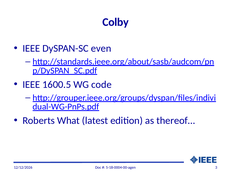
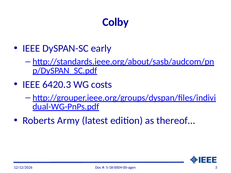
even: even -> early (101, 48)
1600.5: 1600.5 -> 6420.3 (57, 85)
code: code -> costs (102, 85)
What: What -> Army (68, 121)
